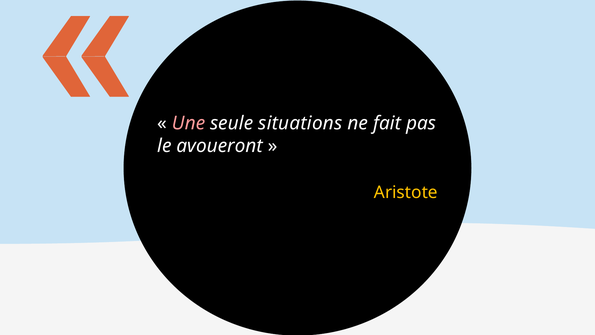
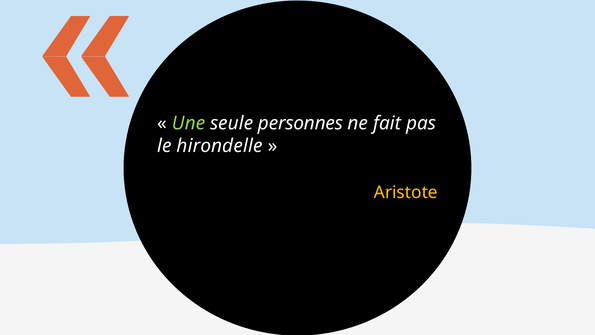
Une colour: pink -> light green (188, 123)
situations: situations -> personnes (300, 123)
avoueront: avoueront -> hirondelle (220, 146)
